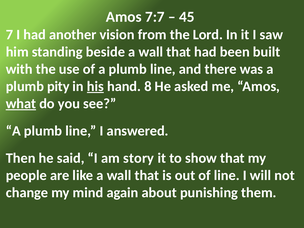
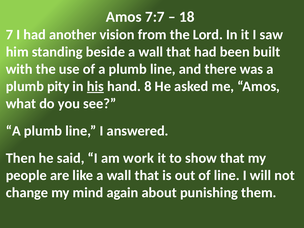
45: 45 -> 18 (187, 17)
what underline: present -> none (21, 104)
story: story -> work (139, 158)
